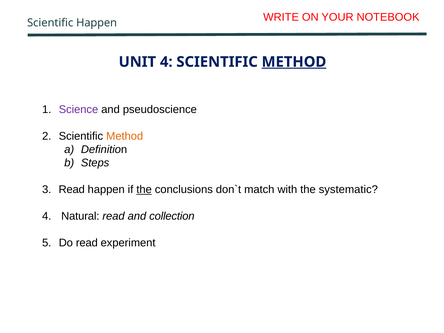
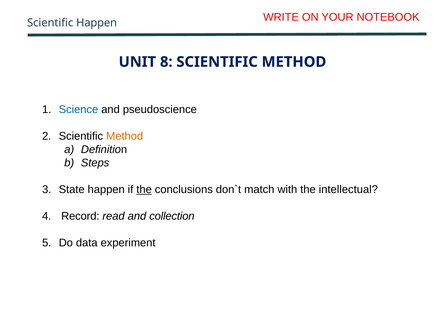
UNIT 4: 4 -> 8 (166, 62)
METHOD underline: present -> none (294, 62)
Science colour: purple -> blue (78, 110)
3 Read: Read -> State (72, 189)
systematic: systematic -> intellectual (348, 189)
Natural: Natural -> Record (80, 216)
Do read: read -> data (87, 243)
